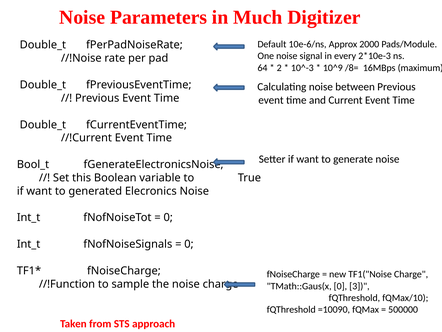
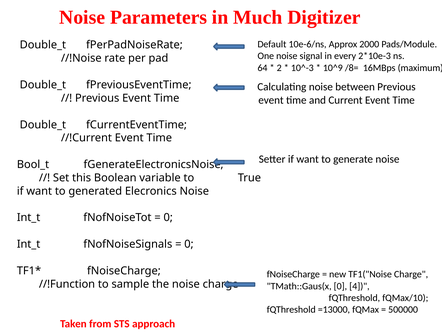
3: 3 -> 4 (359, 286)
=10090: =10090 -> =13000 (334, 309)
